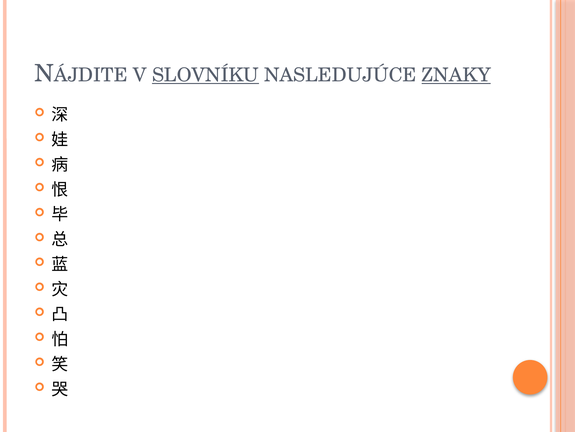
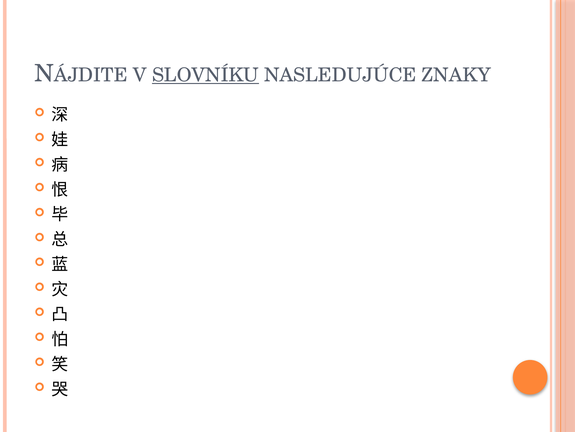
ZNAKY underline: present -> none (456, 75)
